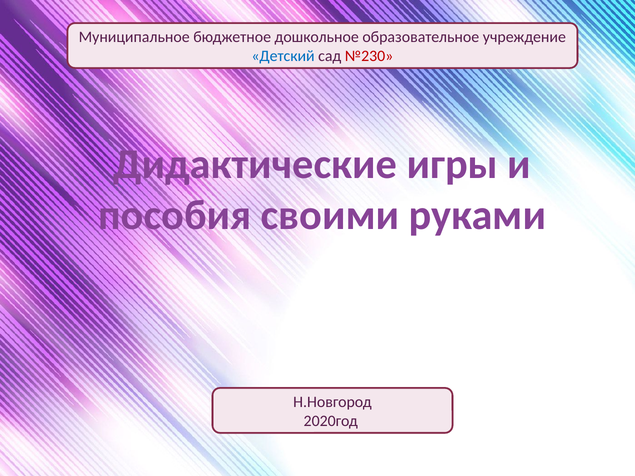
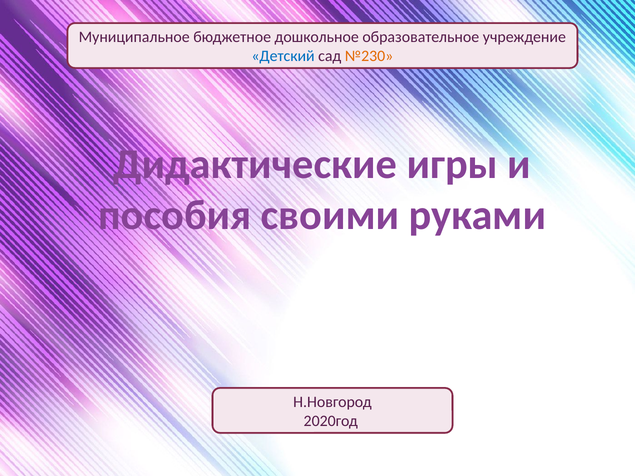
№230 colour: red -> orange (369, 56)
